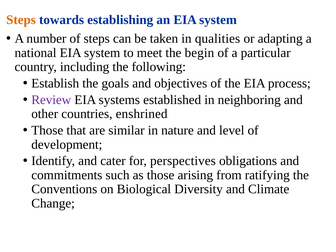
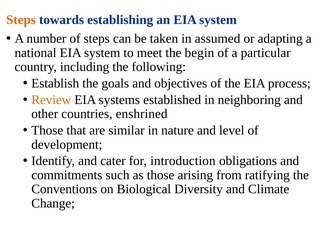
qualities: qualities -> assumed (218, 39)
Review colour: purple -> orange (51, 100)
perspectives: perspectives -> introduction (183, 161)
